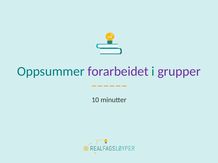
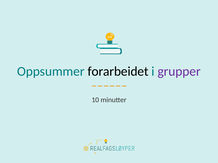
forarbeidet colour: purple -> black (118, 72)
